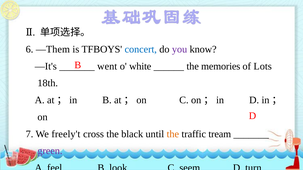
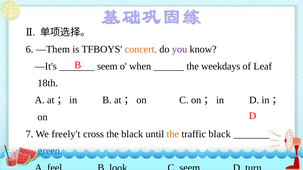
concert colour: blue -> orange (141, 49)
went: went -> seem (107, 66)
white: white -> when (140, 66)
memories: memories -> weekdays (221, 66)
Lots: Lots -> Leaf (263, 66)
traffic tream: tream -> black (220, 134)
green colour: purple -> blue (50, 151)
